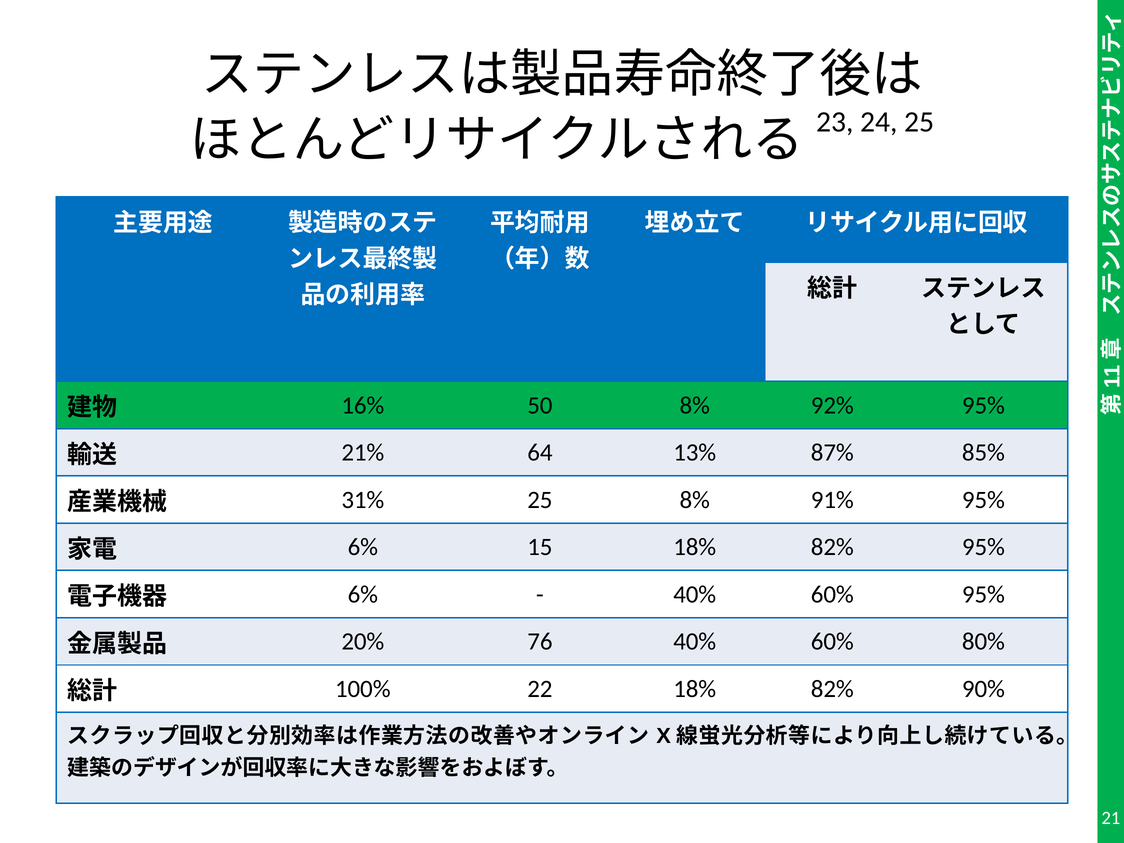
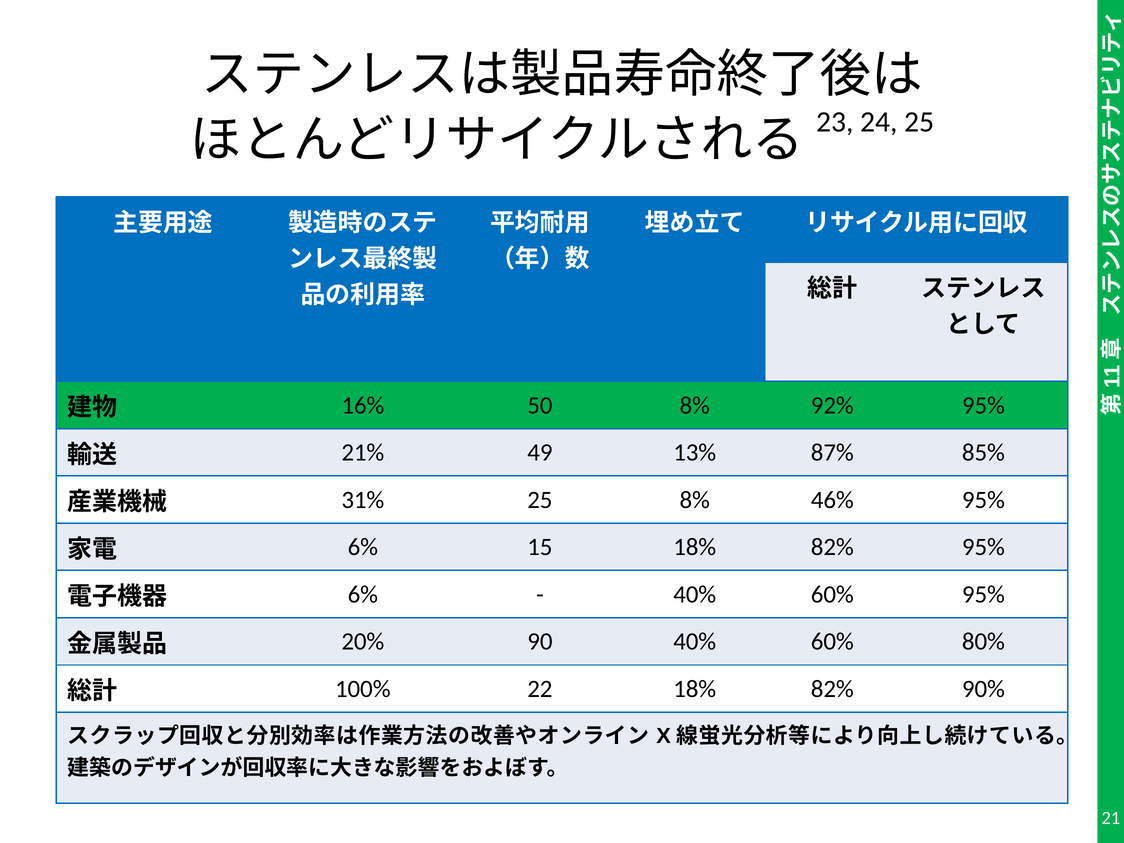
64: 64 -> 49 (540, 453)
91%: 91% -> 46% (832, 500)
76: 76 -> 90 (540, 642)
